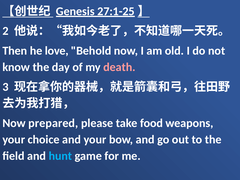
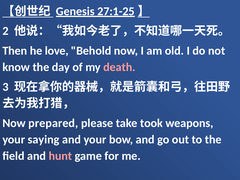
food: food -> took (151, 123)
choice: choice -> saying (44, 139)
hunt colour: light blue -> pink (60, 156)
